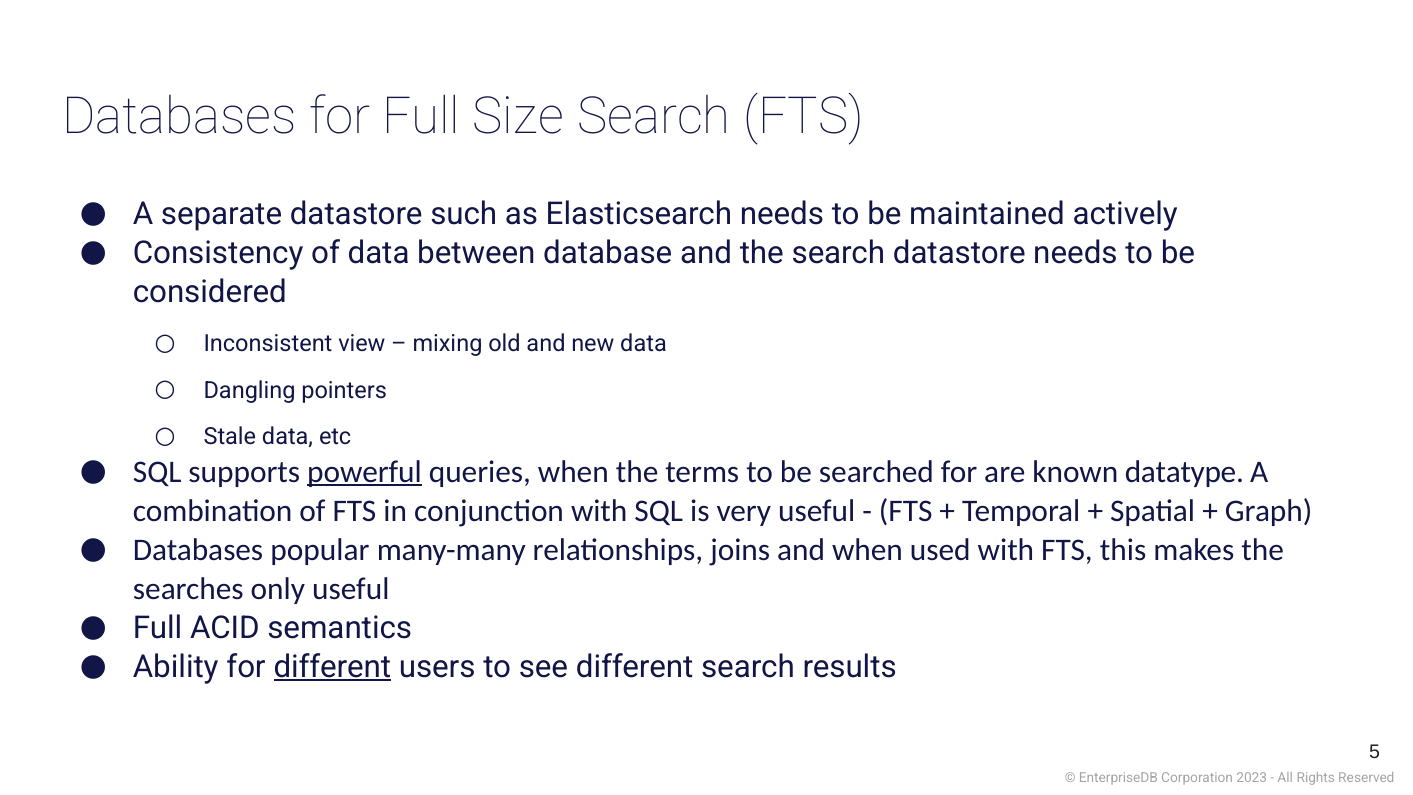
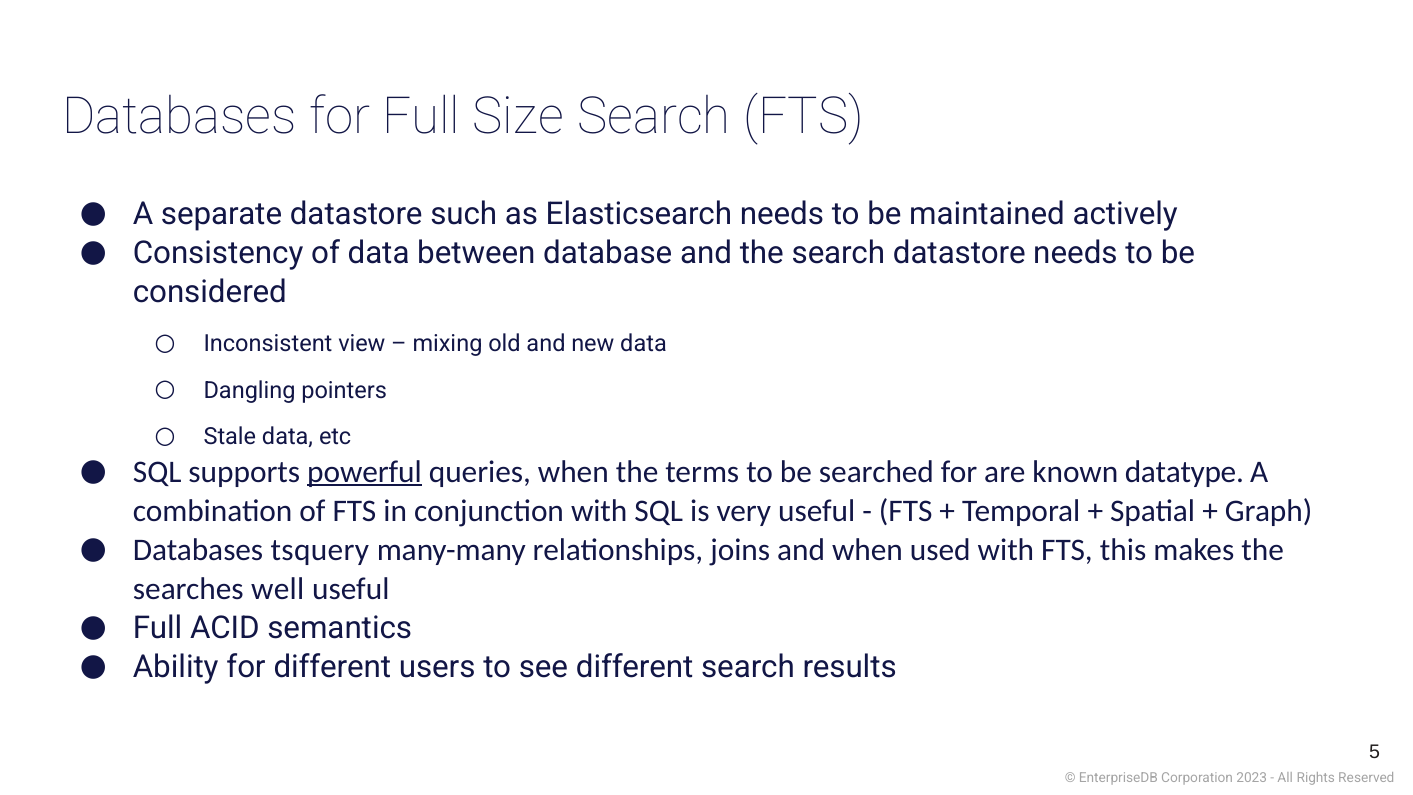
popular: popular -> tsquery (320, 550)
only: only -> well (278, 589)
different underline: present -> none (332, 667)
